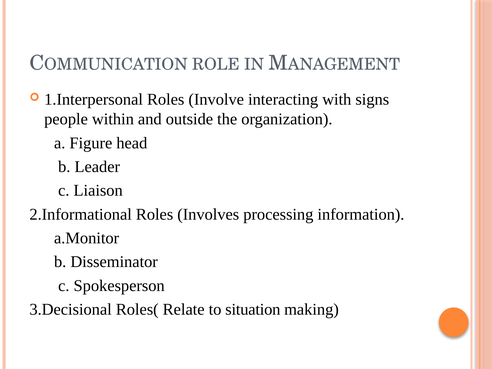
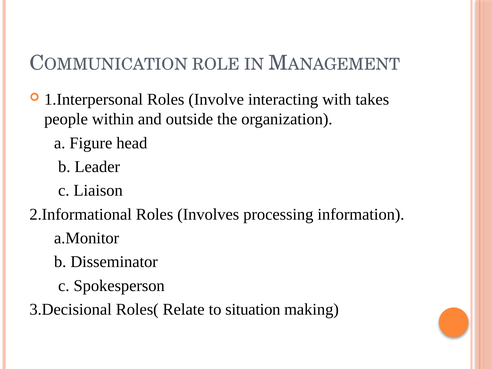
signs: signs -> takes (372, 100)
